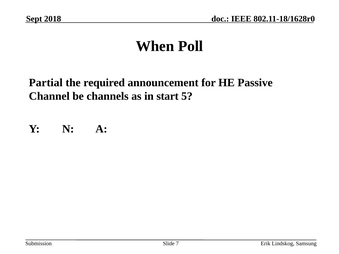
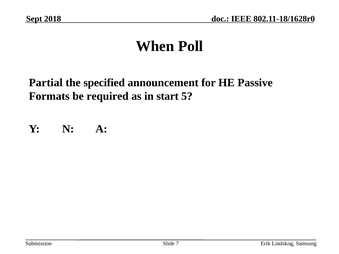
required: required -> specified (104, 83)
Channel: Channel -> Formats (49, 96)
channels: channels -> required (108, 96)
